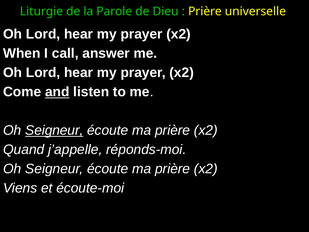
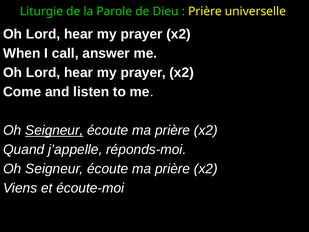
and underline: present -> none (57, 92)
